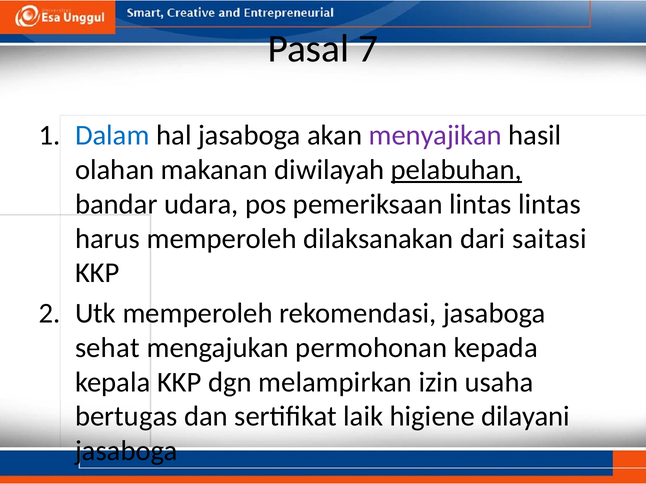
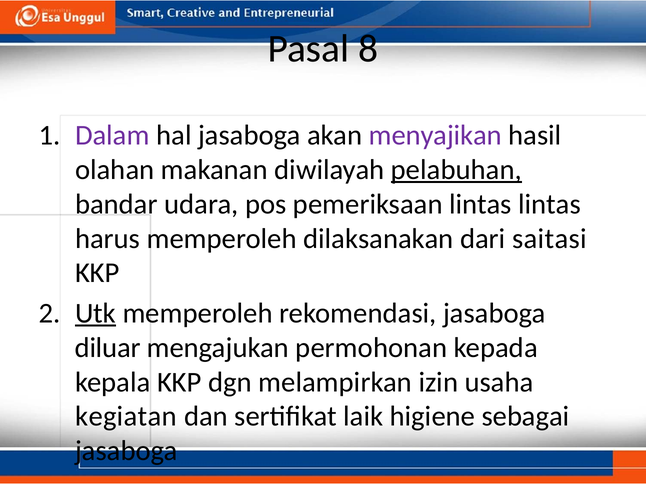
7: 7 -> 8 (368, 49)
Dalam colour: blue -> purple (112, 135)
Utk underline: none -> present (96, 314)
sehat: sehat -> diluar (108, 348)
bertugas: bertugas -> kegiatan (126, 417)
dilayani: dilayani -> sebagai (525, 417)
